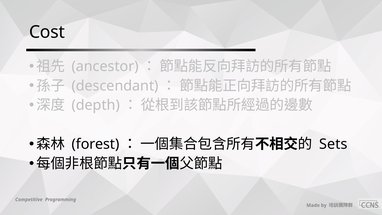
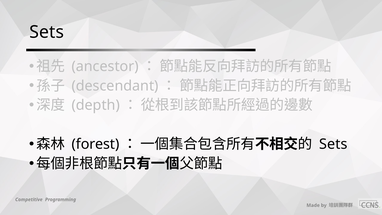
Cost: Cost -> Sets (47, 32)
